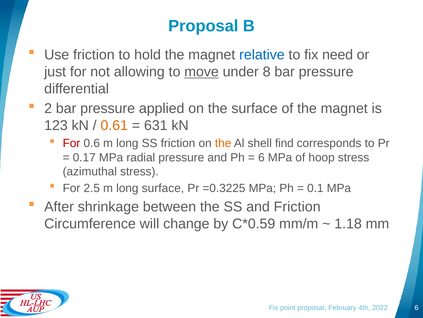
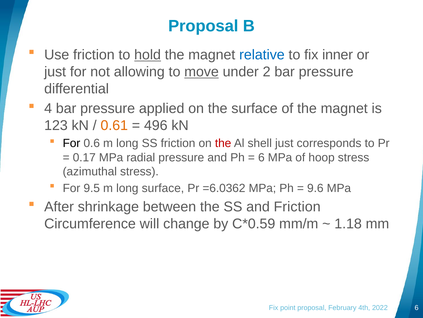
hold underline: none -> present (148, 55)
need: need -> inner (338, 55)
8: 8 -> 2 (267, 72)
2: 2 -> 4 (48, 108)
631: 631 -> 496 (156, 125)
For colour: red -> black (71, 143)
the colour: orange -> red (223, 143)
shell find: find -> just (284, 143)
2.5: 2.5 -> 9.5 (92, 188)
=0.3225: =0.3225 -> =6.0362 (224, 188)
0.1: 0.1 -> 9.6 (315, 188)
